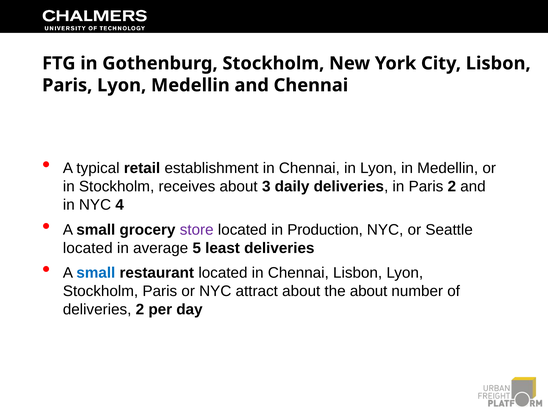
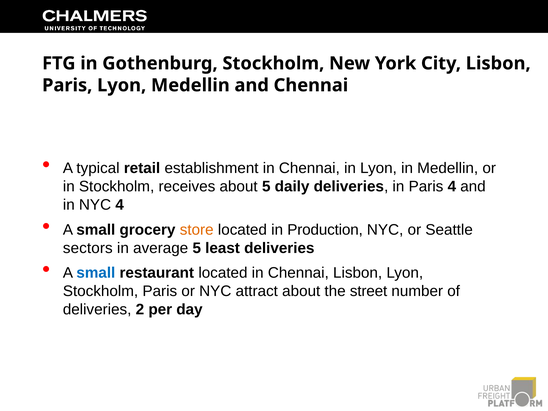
about 3: 3 -> 5 (266, 186)
Paris 2: 2 -> 4 (452, 186)
store colour: purple -> orange (197, 230)
located: located -> sectors (88, 248)
the about: about -> street (369, 291)
